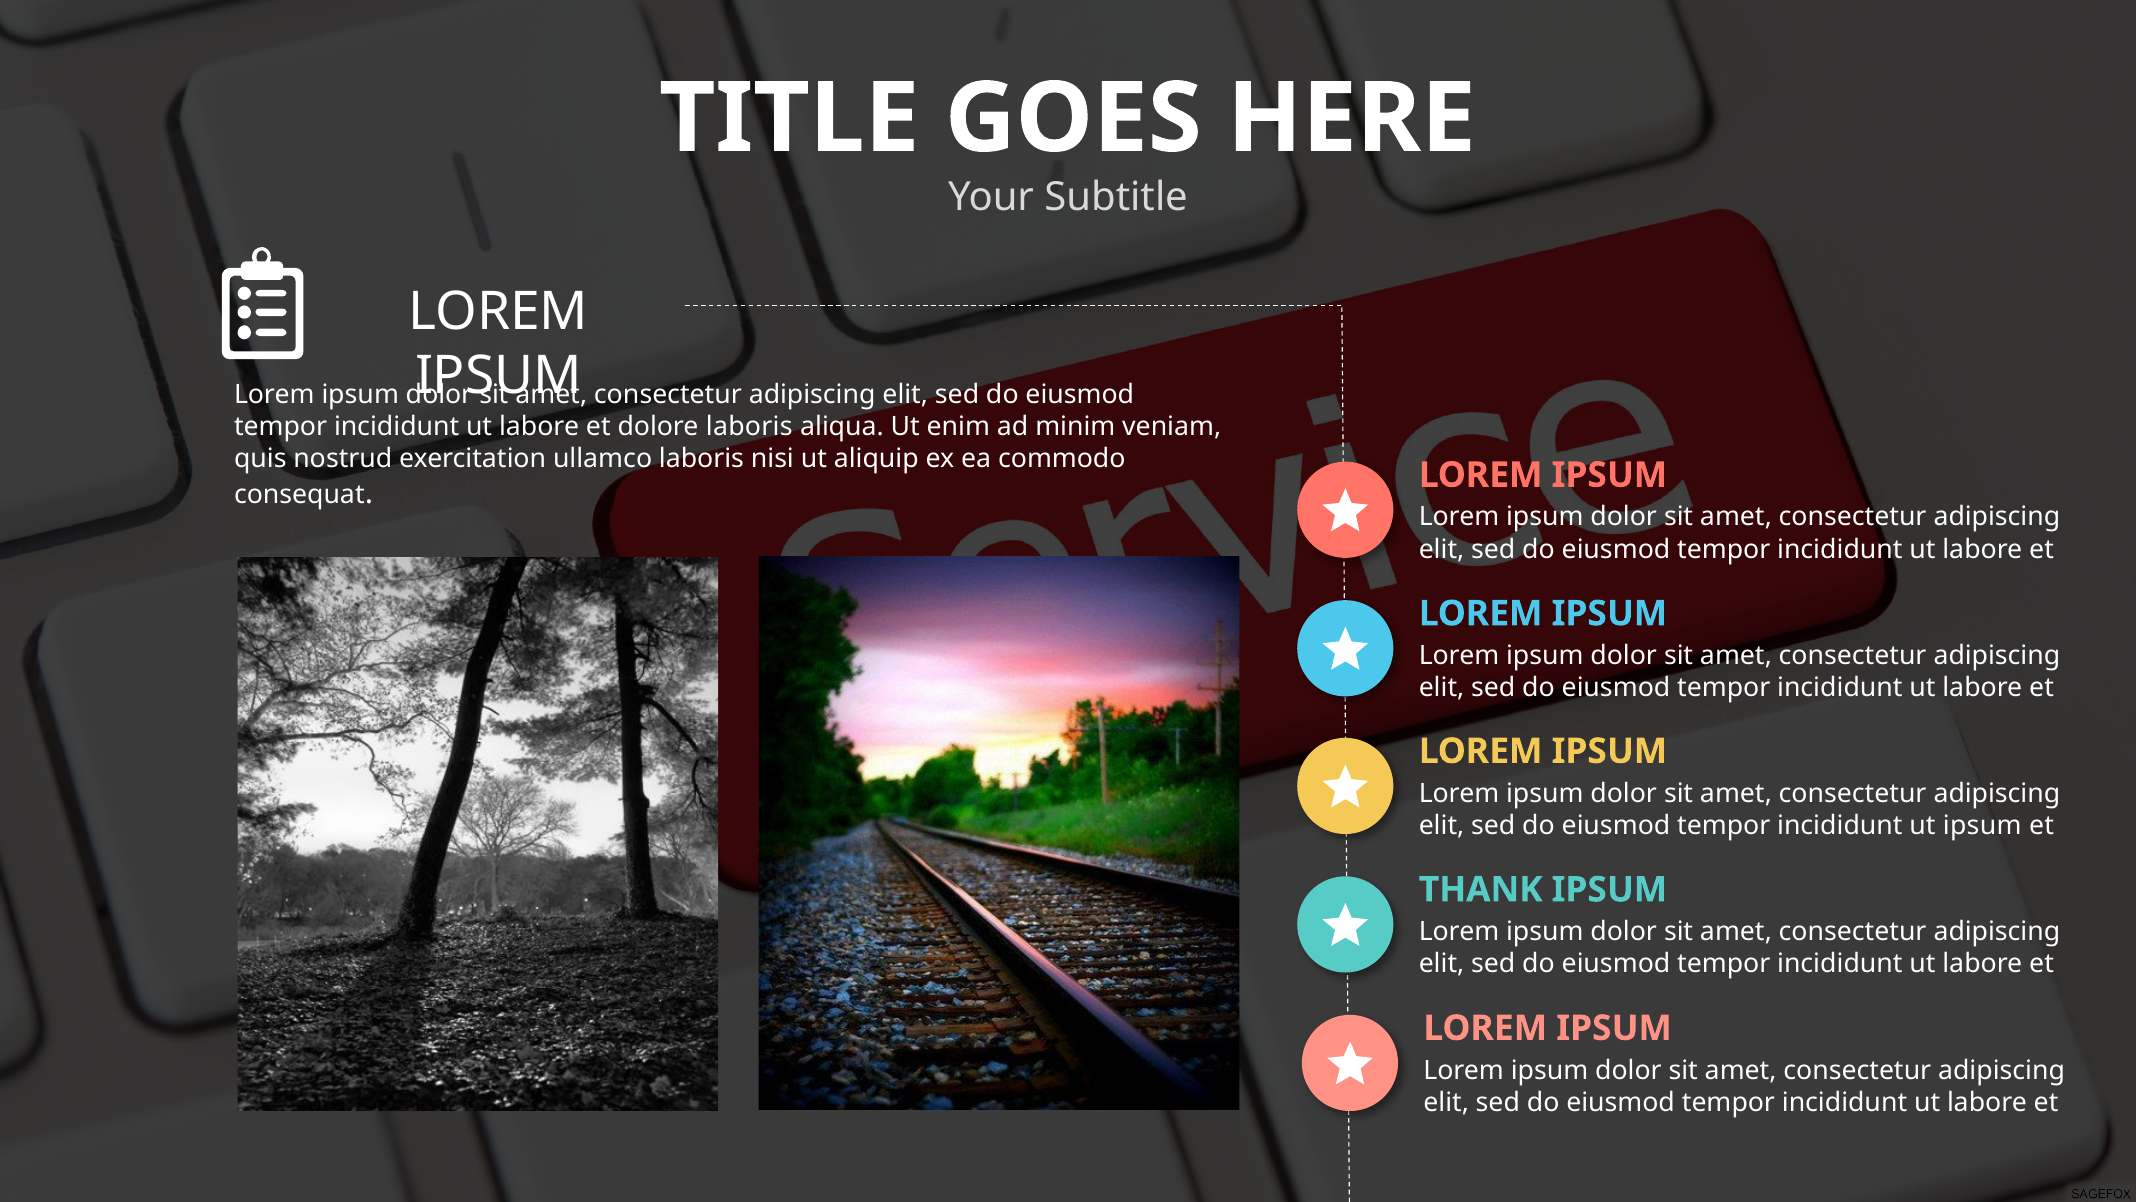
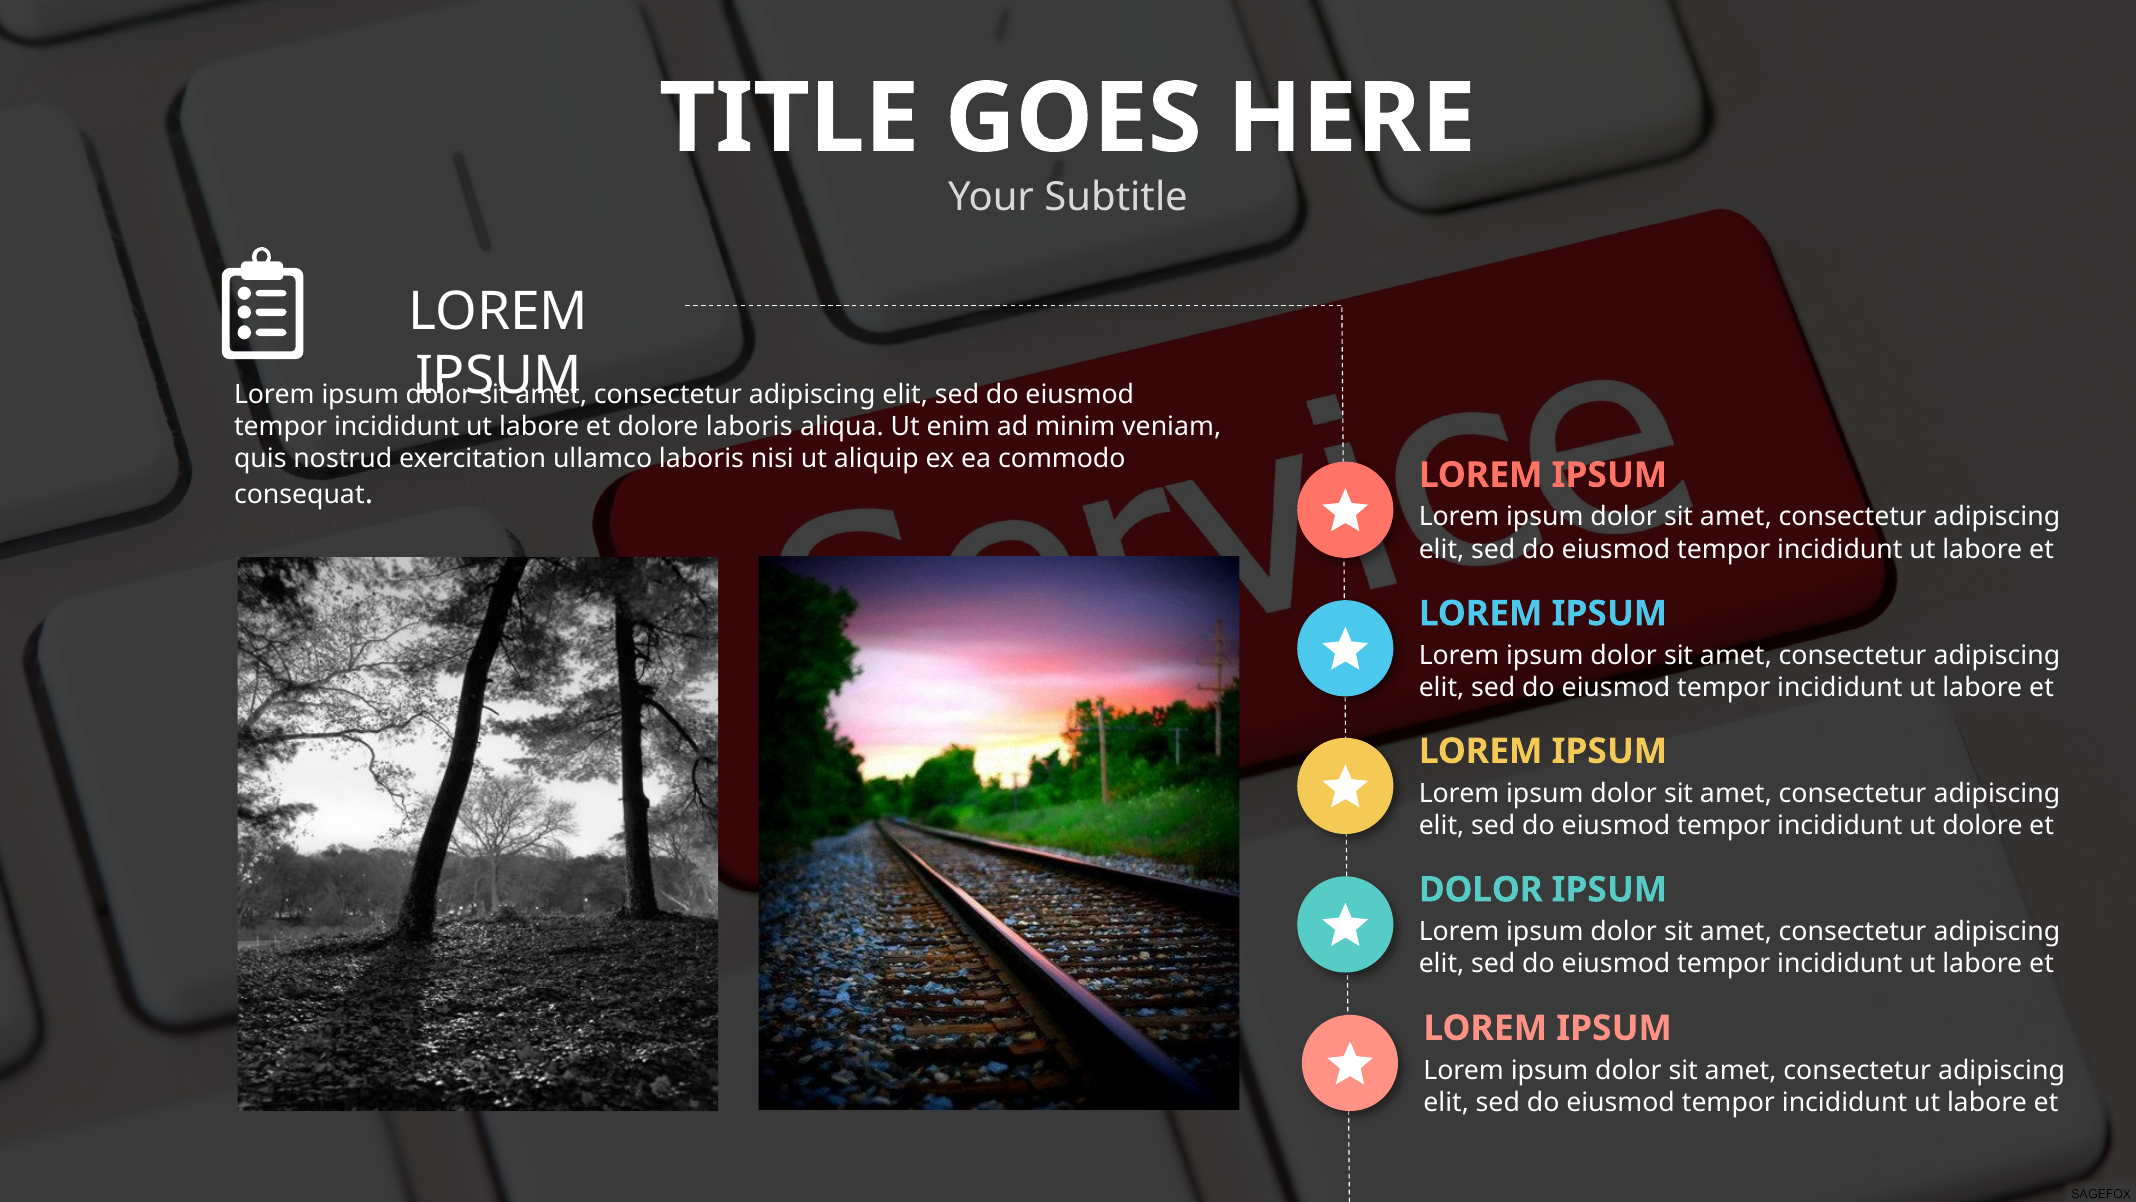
ut ipsum: ipsum -> dolore (1982, 825)
THANK: THANK -> DOLOR (1481, 889)
